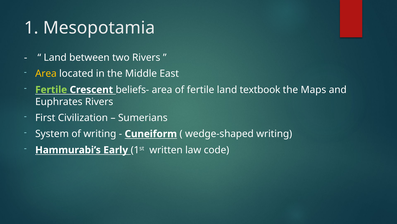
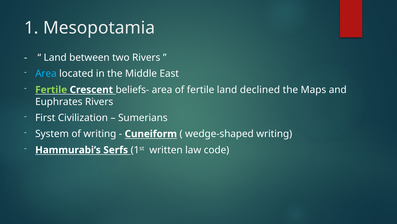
Area colour: yellow -> light blue (46, 73)
textbook: textbook -> declined (260, 90)
Early: Early -> Serfs (116, 150)
